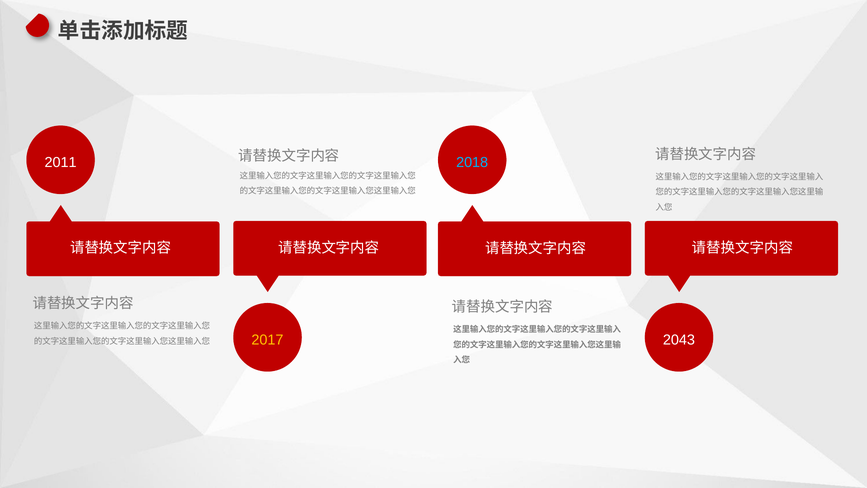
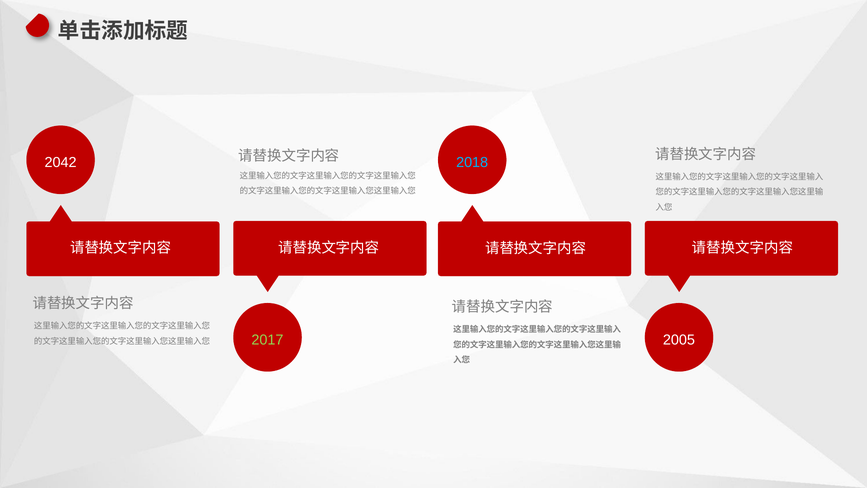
2011: 2011 -> 2042 (61, 162)
2017 colour: yellow -> light green (268, 340)
2043: 2043 -> 2005 (679, 340)
